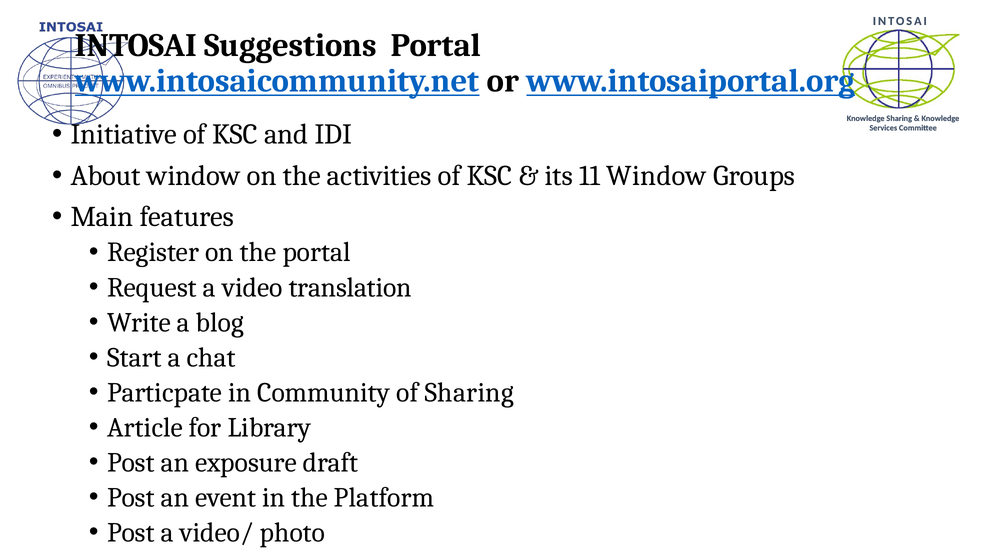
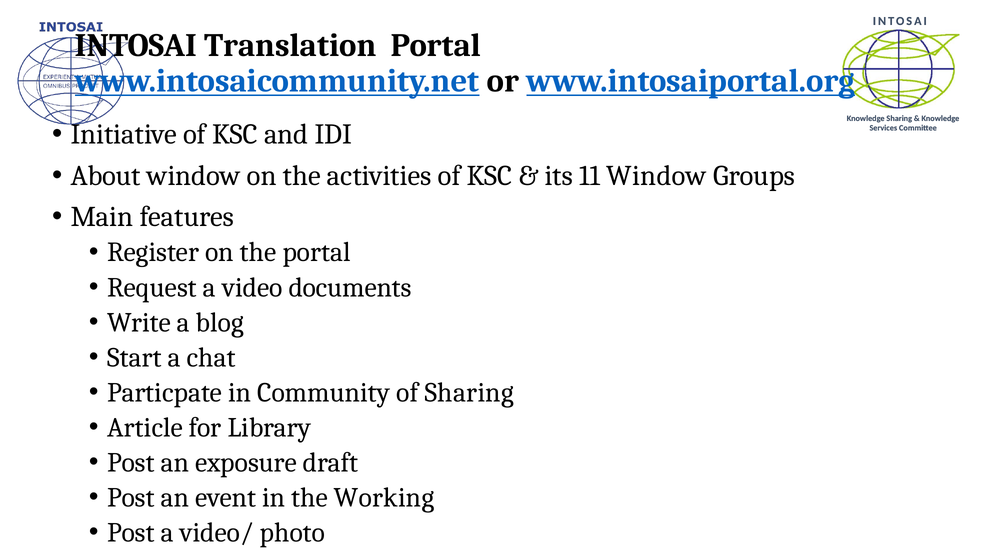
Suggestions: Suggestions -> Translation (290, 46)
translation: translation -> documents (350, 287)
Platform: Platform -> Working (384, 497)
